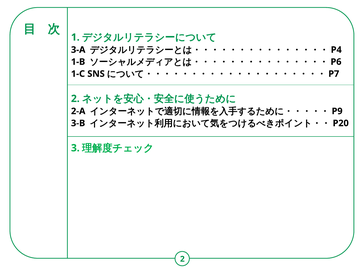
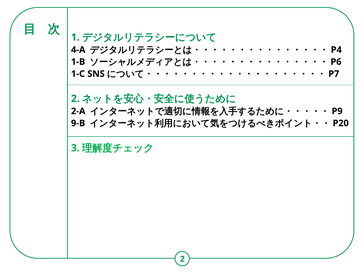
3-A: 3-A -> 4-A (78, 50)
3-B: 3-B -> 9-B (78, 123)
